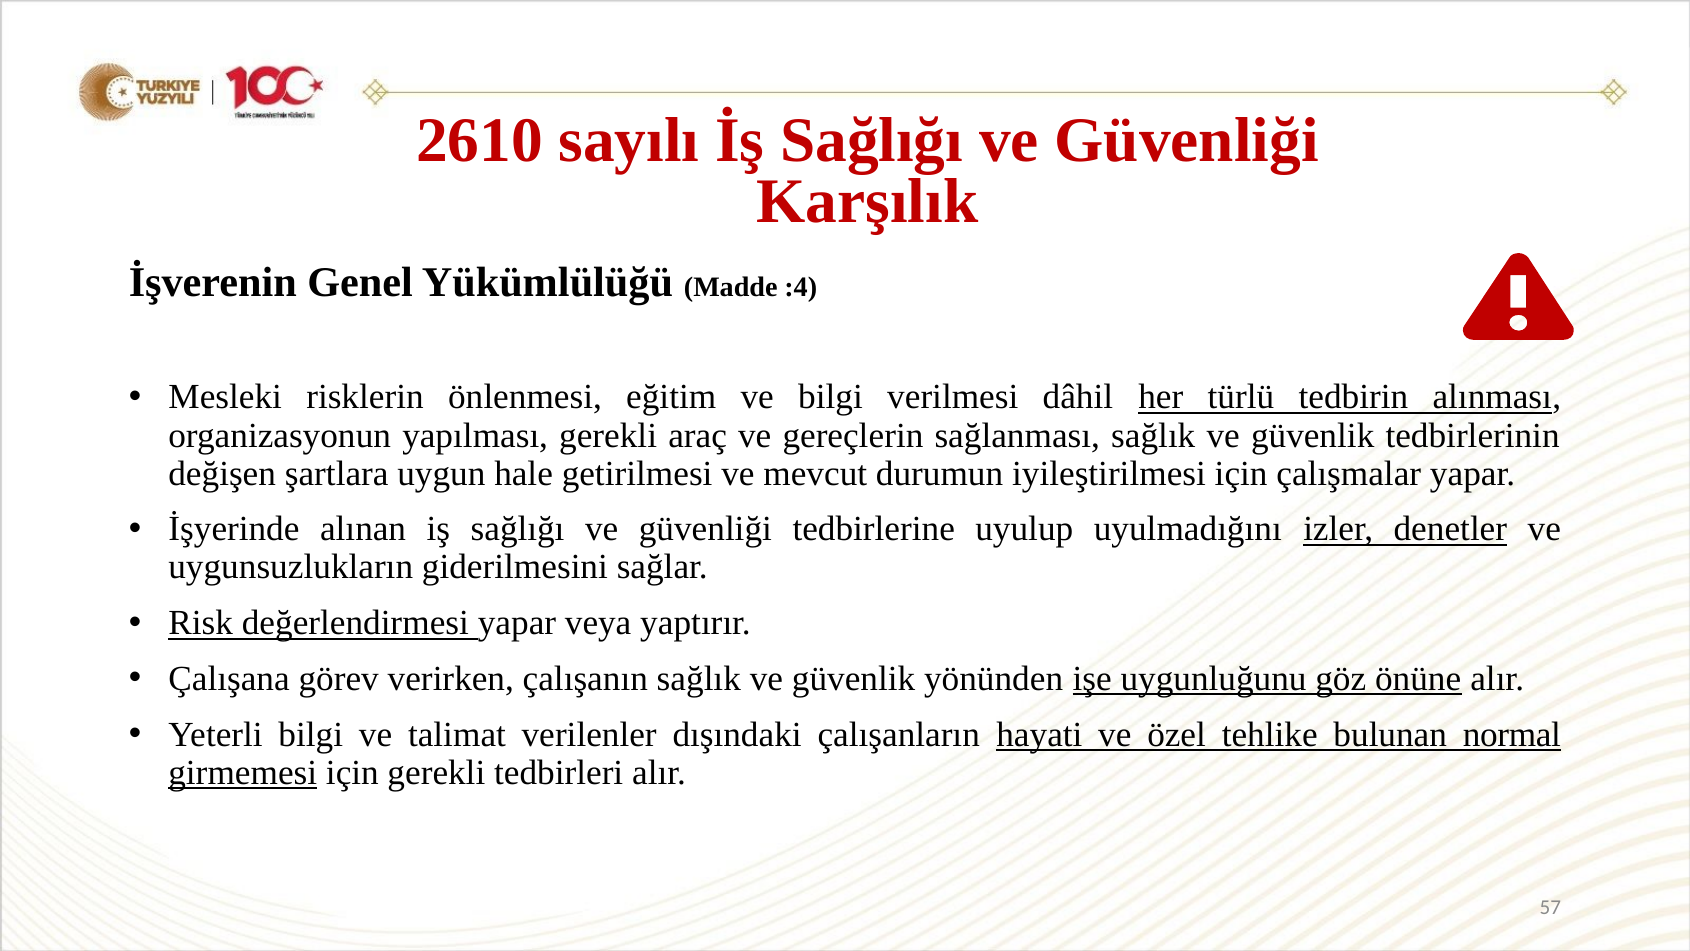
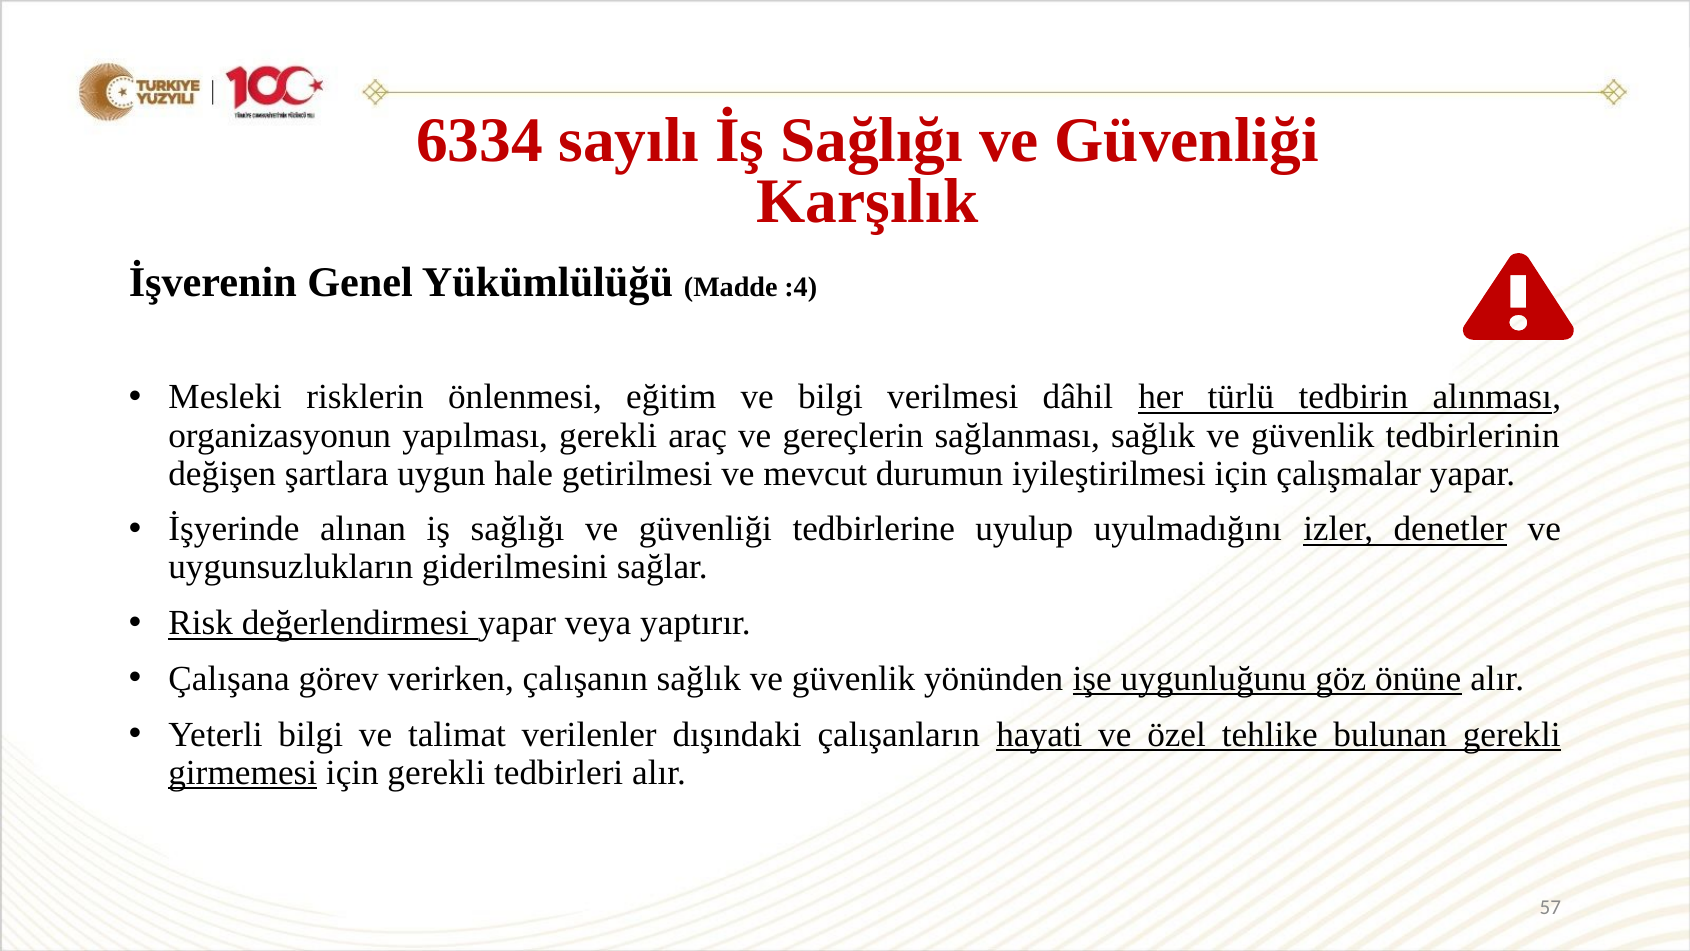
2610: 2610 -> 6334 (479, 140)
bulunan normal: normal -> gerekli (1512, 734)
